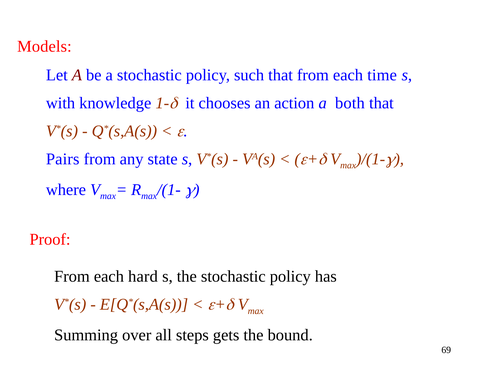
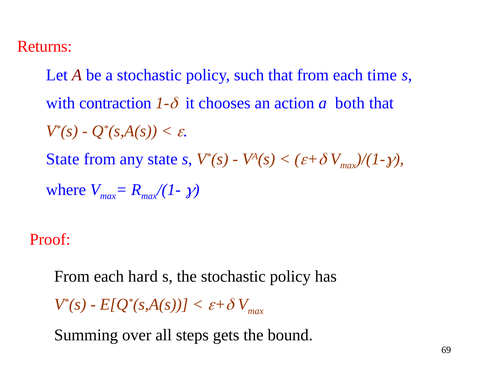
Models: Models -> Returns (45, 46)
knowledge: knowledge -> contraction (115, 103)
Pairs: Pairs -> State (63, 159)
